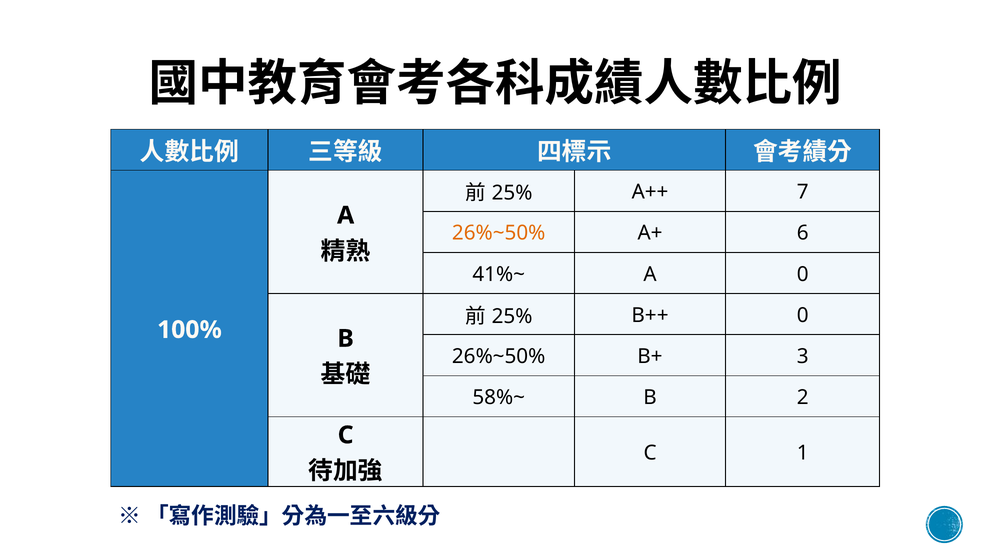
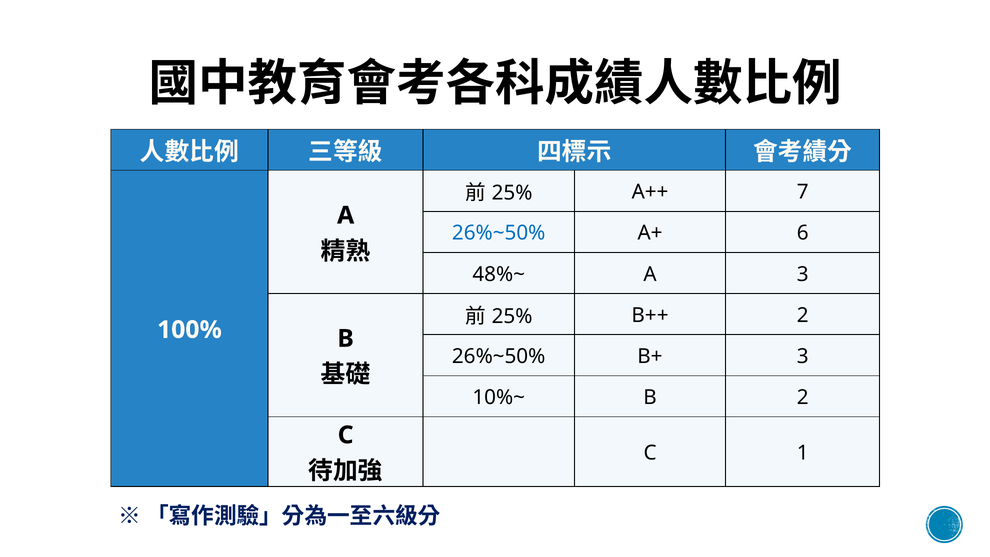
26%~50% colour: orange -> blue (499, 233)
41%~: 41%~ -> 48%~ (499, 274)
A 0: 0 -> 3 (803, 274)
B++ 0: 0 -> 2 (803, 315)
58%~: 58%~ -> 10%~ (499, 397)
